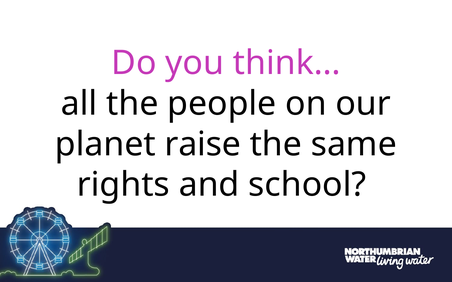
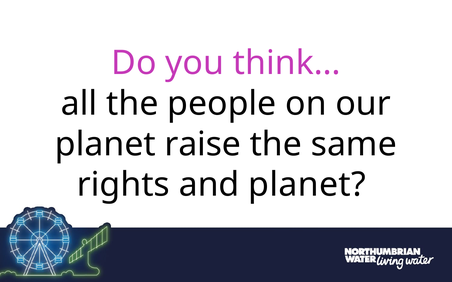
and school: school -> planet (307, 185)
